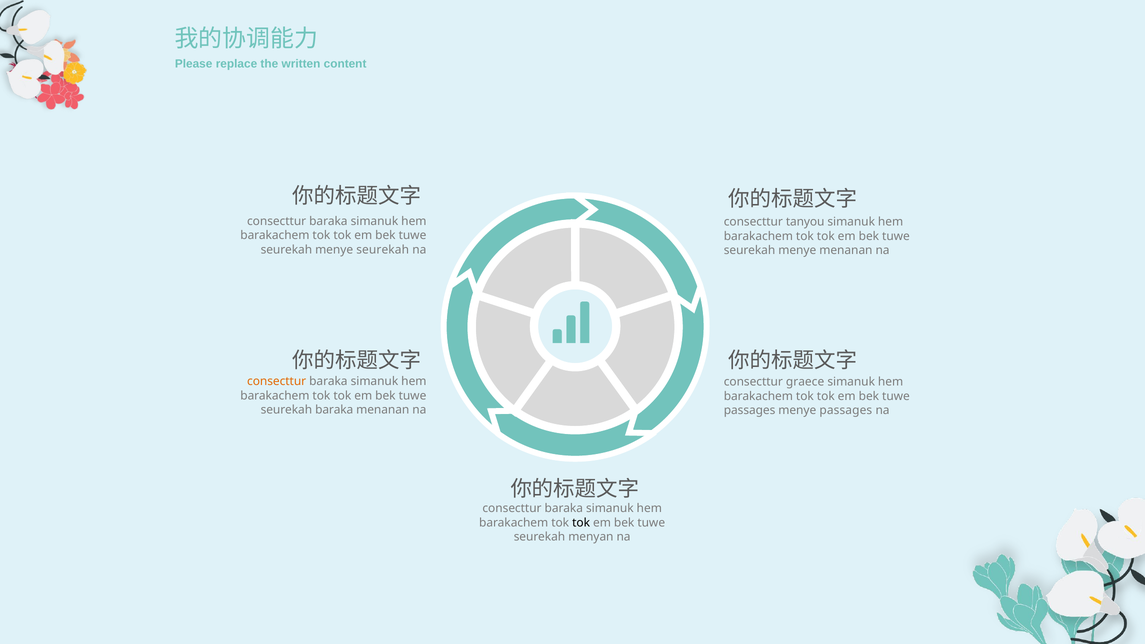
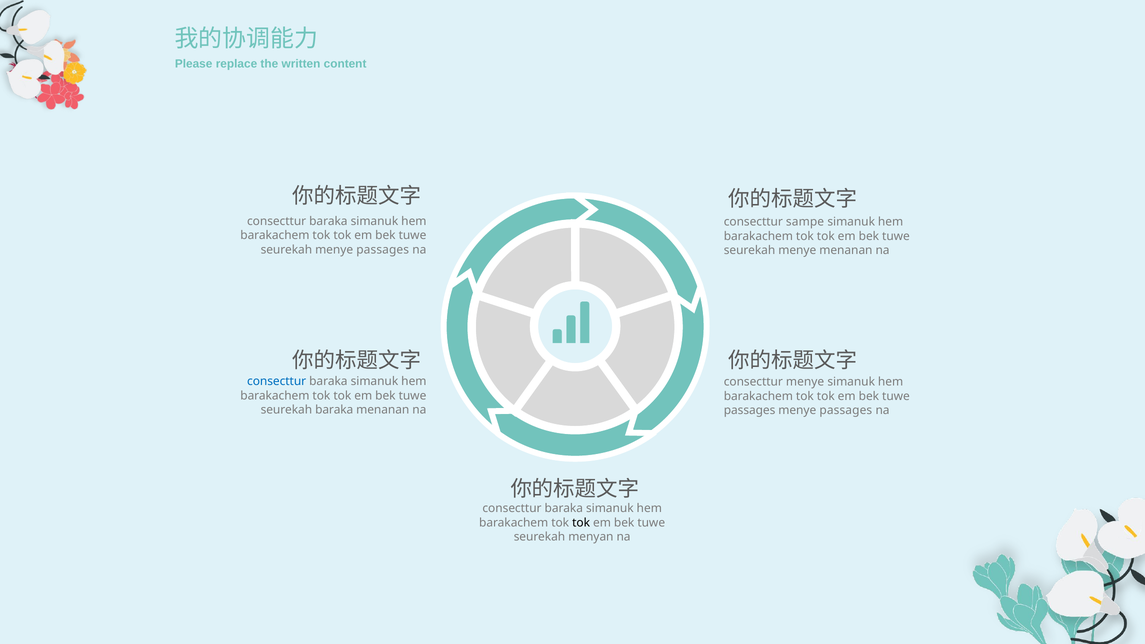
tanyou: tanyou -> sampe (805, 222)
seurekah menye seurekah: seurekah -> passages (383, 250)
consecttur colour: orange -> blue (277, 381)
consecttur graece: graece -> menye (805, 382)
